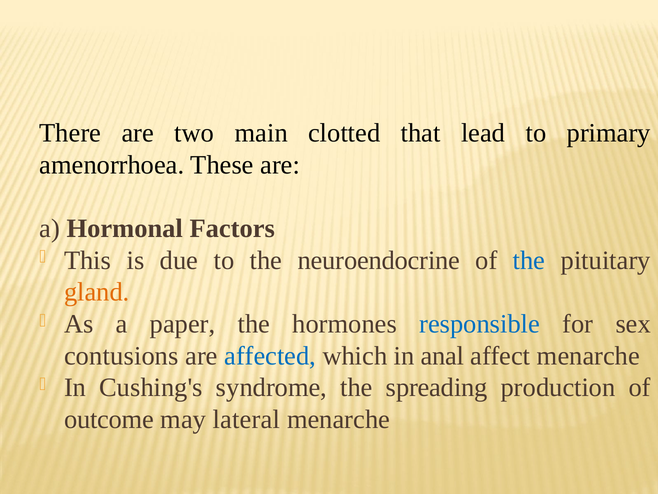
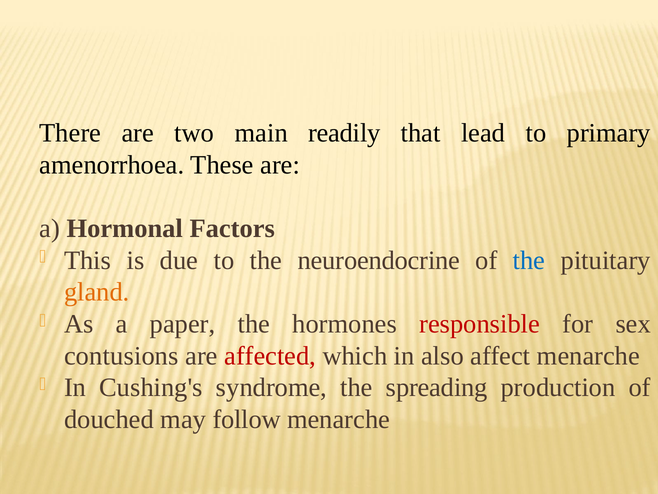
clotted: clotted -> readily (344, 133)
responsible colour: blue -> red (480, 324)
affected colour: blue -> red (270, 356)
anal: anal -> also (442, 356)
outcome: outcome -> douched (109, 419)
lateral: lateral -> follow (247, 419)
